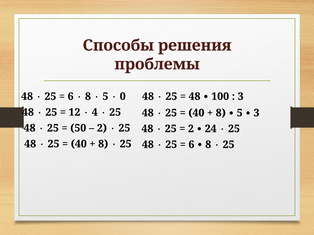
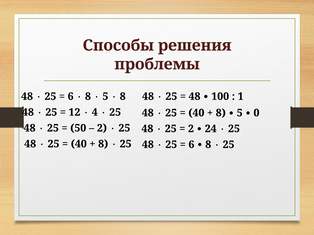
0: 0 -> 8 (123, 97)
3: 3 -> 1 (241, 97)
5 3: 3 -> 0 (256, 113)
